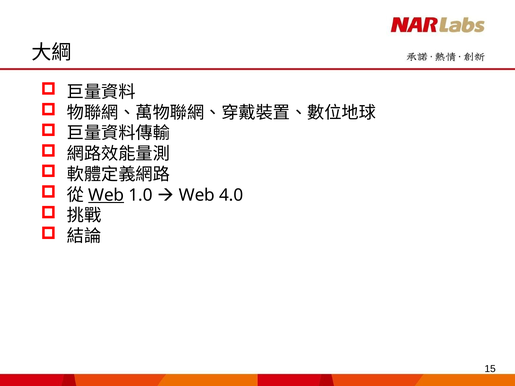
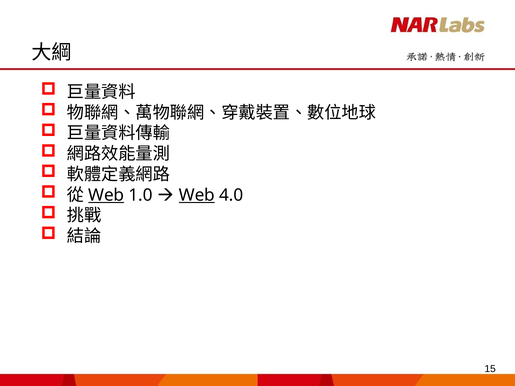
Web underline: none -> present (197, 195)
